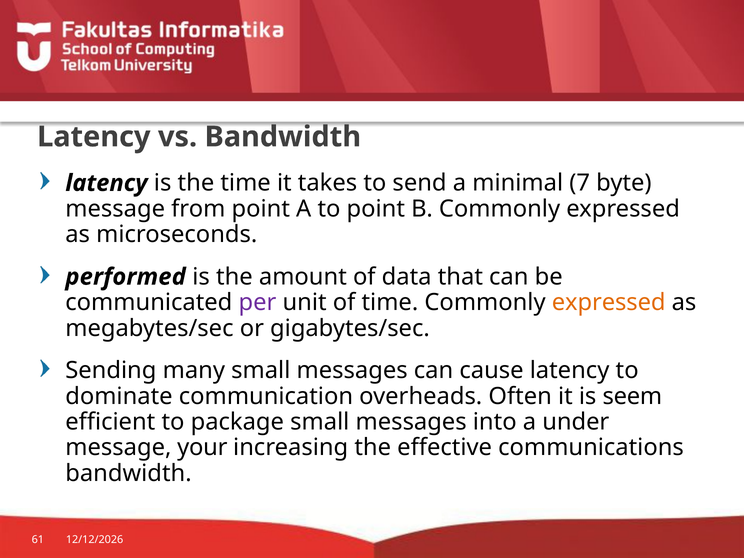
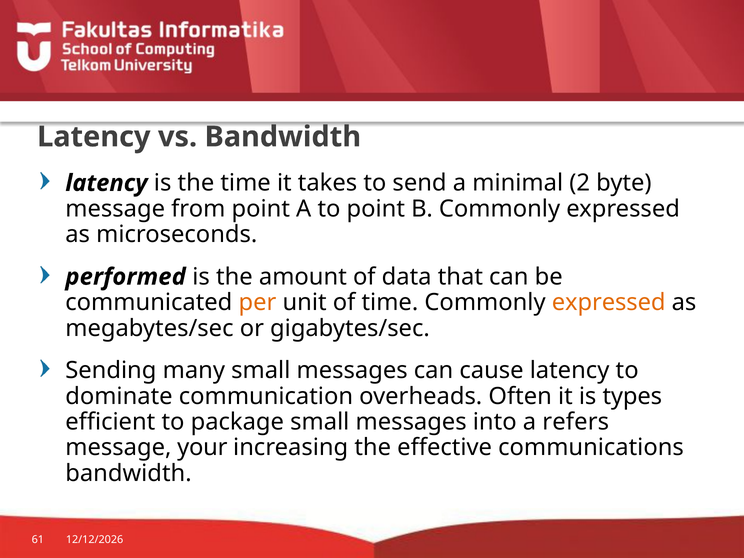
7: 7 -> 2 (580, 183)
per colour: purple -> orange (257, 303)
seem: seem -> types (632, 396)
under: under -> refers (576, 422)
